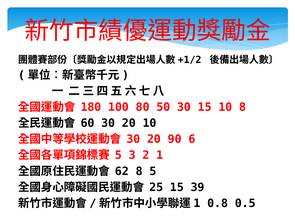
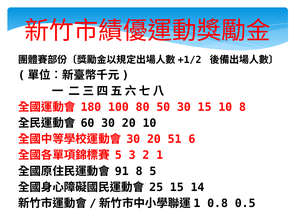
90: 90 -> 51 (175, 139)
62: 62 -> 91 (122, 171)
39: 39 -> 14 (198, 187)
